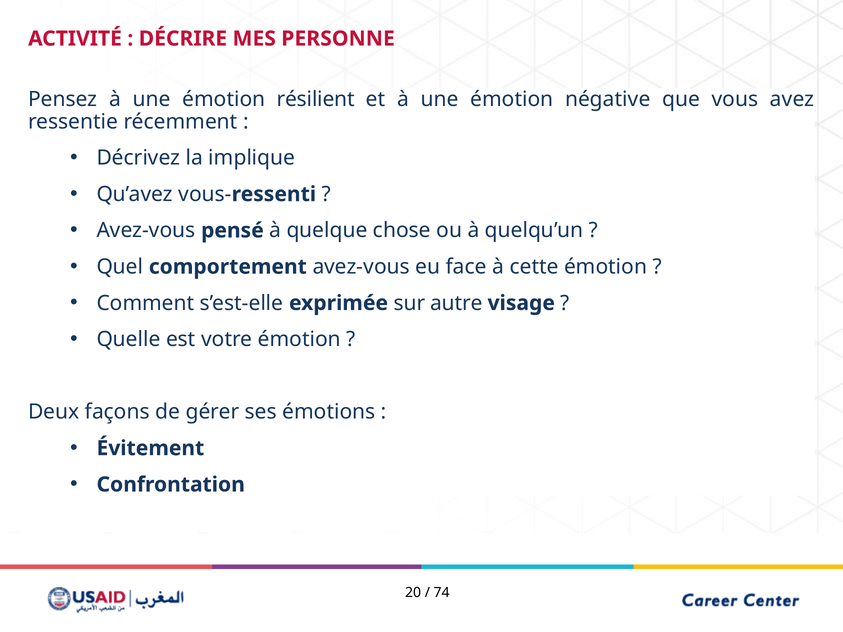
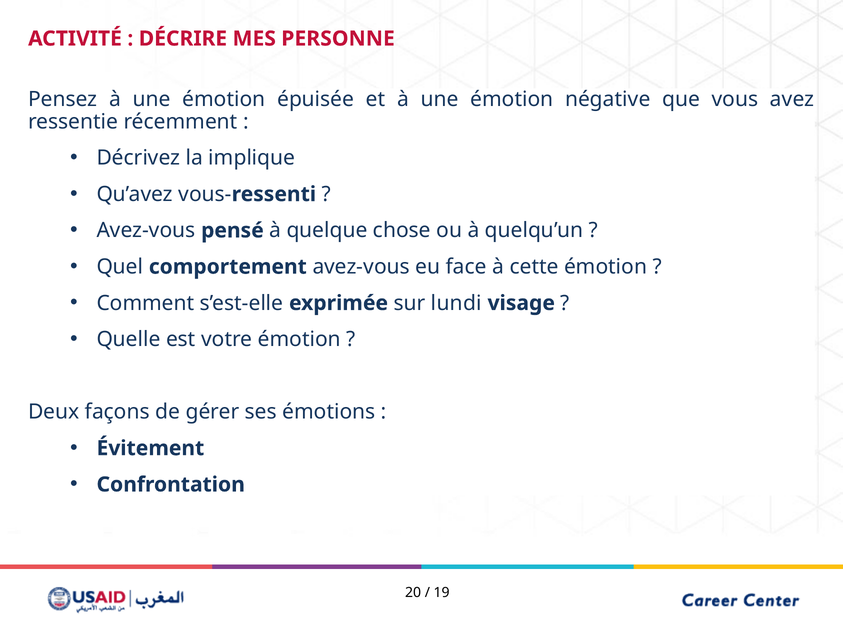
résilient: résilient -> épuisée (316, 99)
autre: autre -> lundi (456, 303)
74: 74 -> 19 (442, 593)
